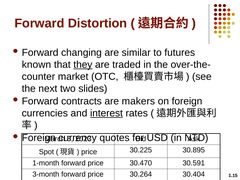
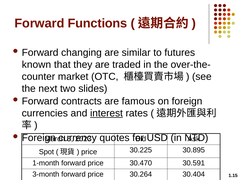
Distortion: Distortion -> Functions (98, 23)
they underline: present -> none (83, 65)
makers: makers -> famous (138, 101)
